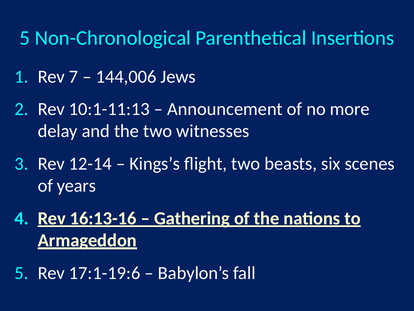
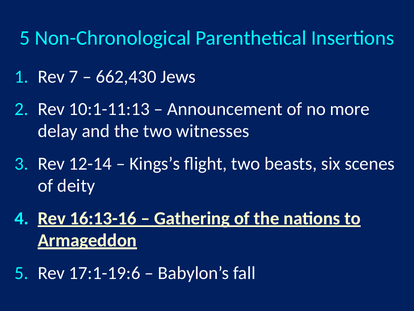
144,006: 144,006 -> 662,430 (126, 76)
years: years -> deity (76, 186)
